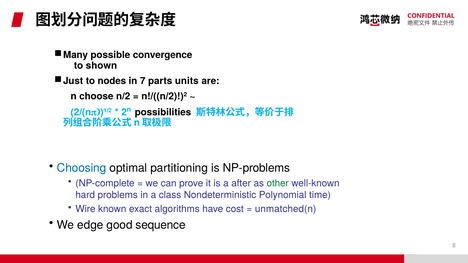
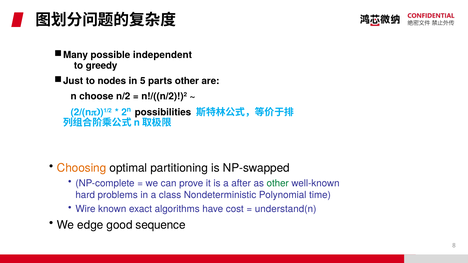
convergence: convergence -> independent (162, 55)
shown: shown -> greedy (102, 66)
7: 7 -> 5 (143, 81)
parts units: units -> other (187, 81)
Choosing colour: blue -> orange (82, 168)
NP-problems: NP-problems -> NP-swapped (256, 168)
unmatched(n: unmatched(n -> understand(n (286, 209)
